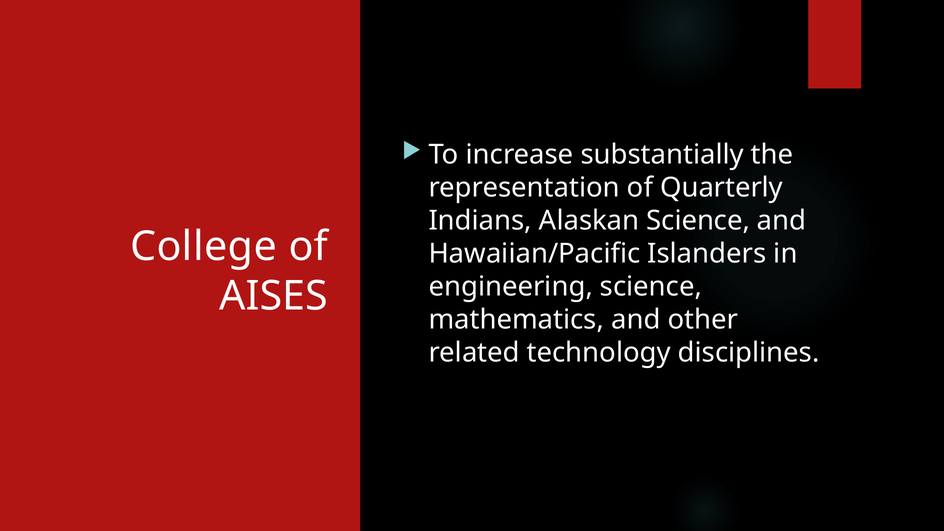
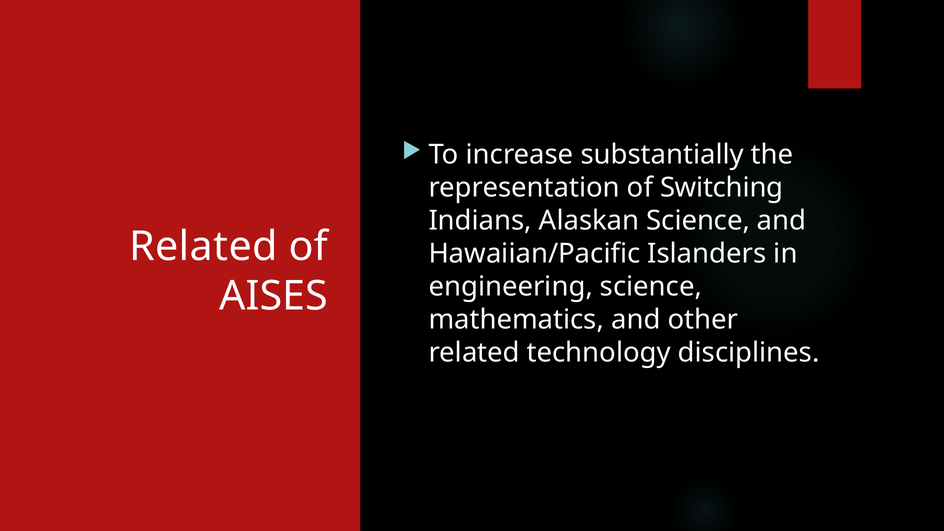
Quarterly: Quarterly -> Switching (722, 188)
College: College -> Related (204, 247)
